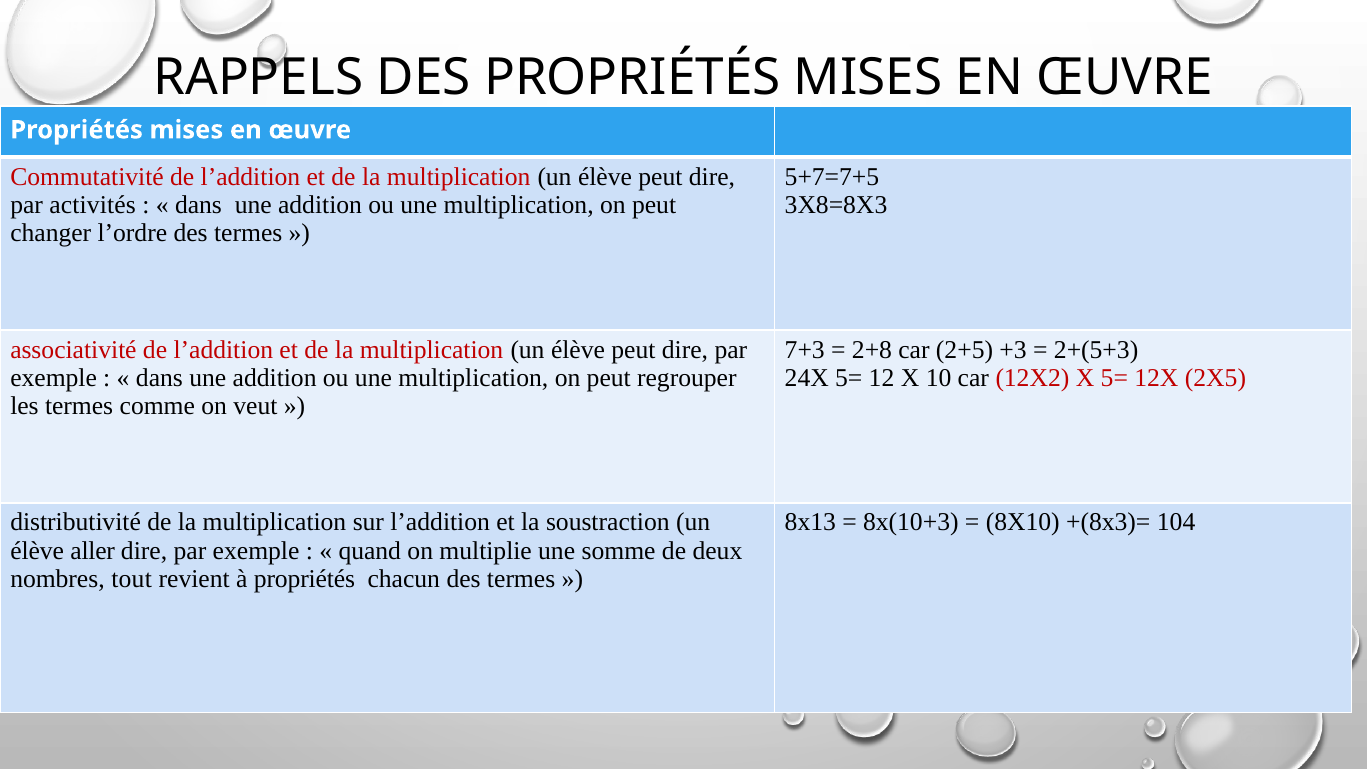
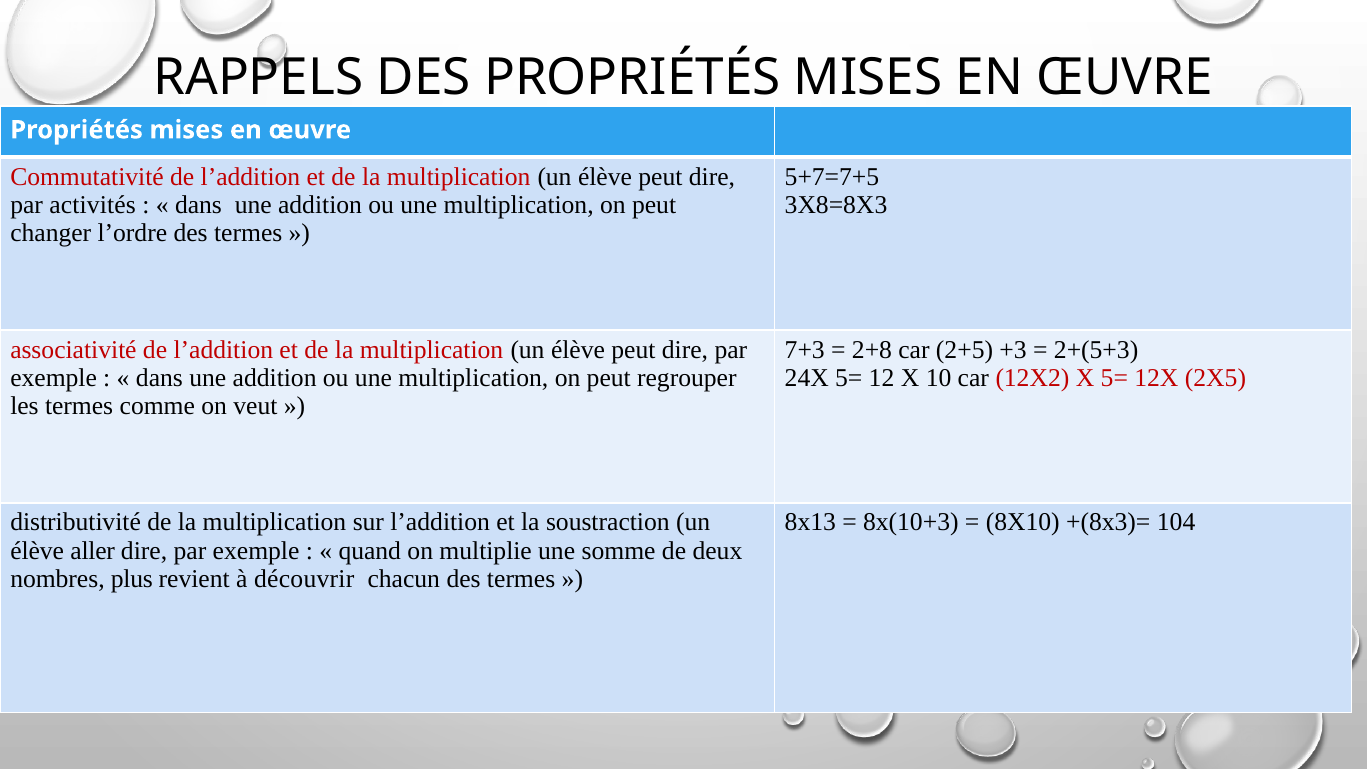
tout: tout -> plus (132, 579)
à propriétés: propriétés -> découvrir (304, 579)
